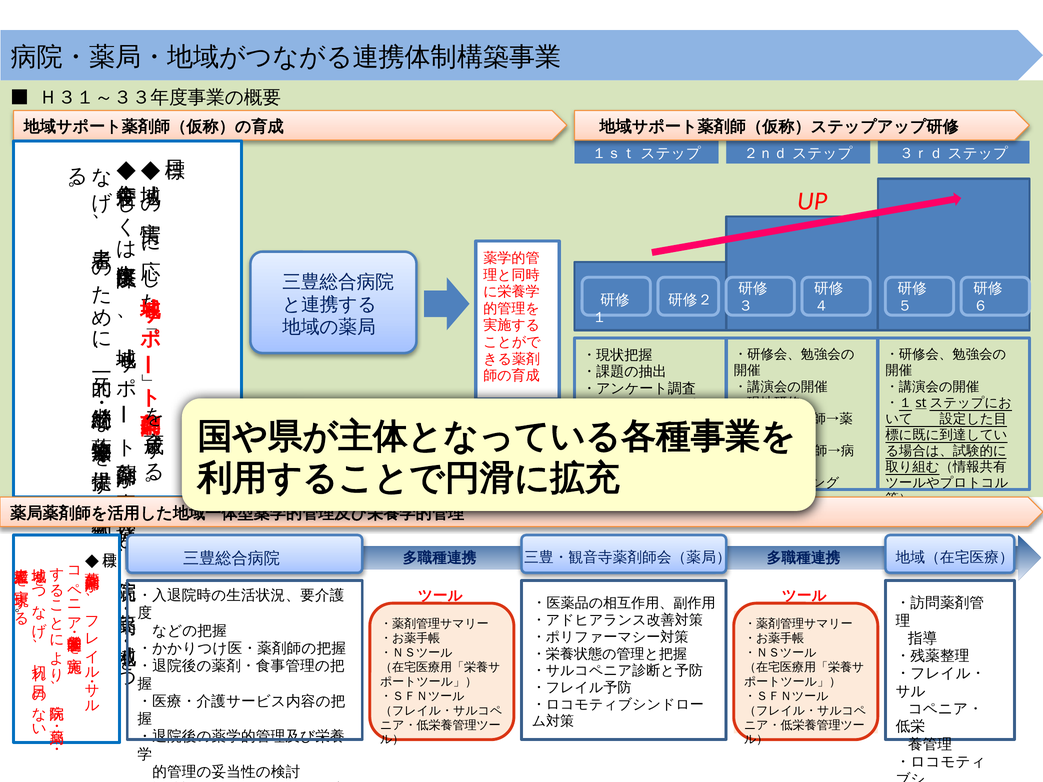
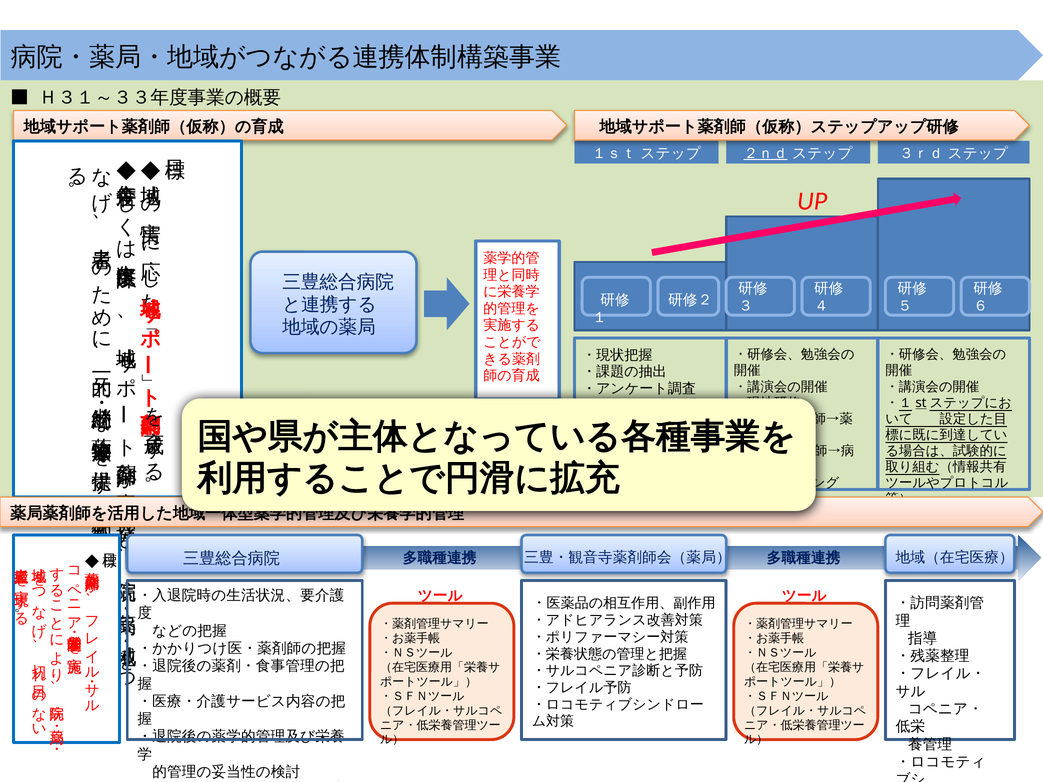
２ｎｄ underline: none -> present (766, 153)
